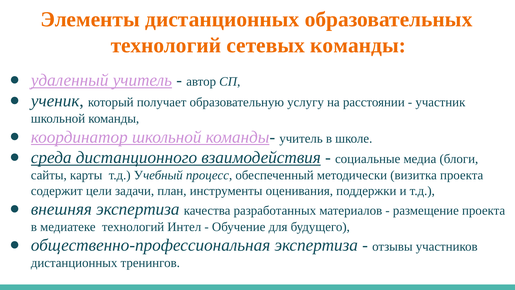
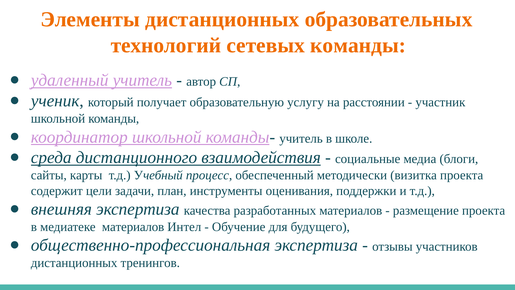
медиатеке технологий: технологий -> материалов (133, 227)
